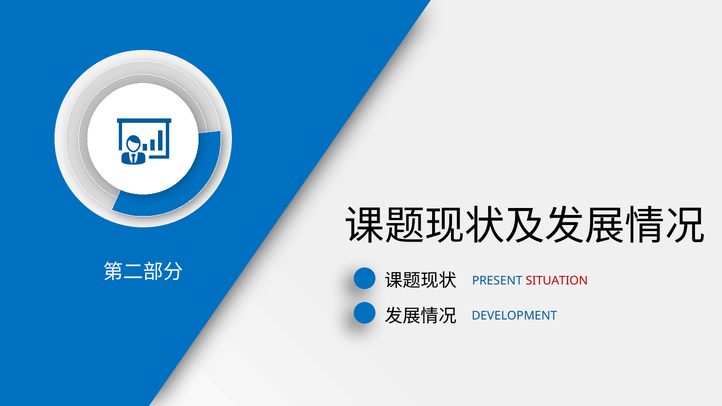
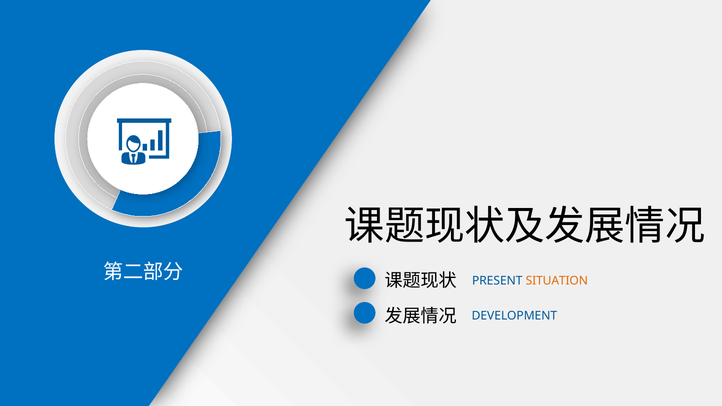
SITUATION colour: red -> orange (557, 281)
